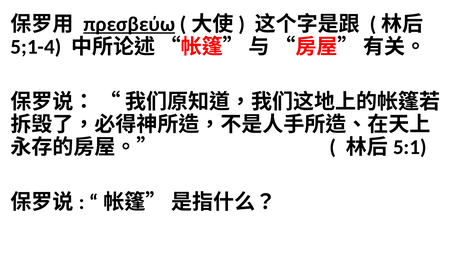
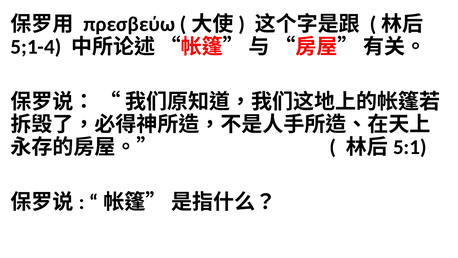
πρεσβεύω underline: present -> none (129, 24)
